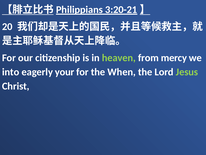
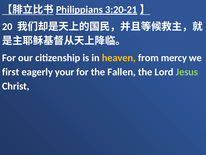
heaven colour: light green -> yellow (119, 58)
into: into -> first (11, 72)
When: When -> Fallen (122, 72)
